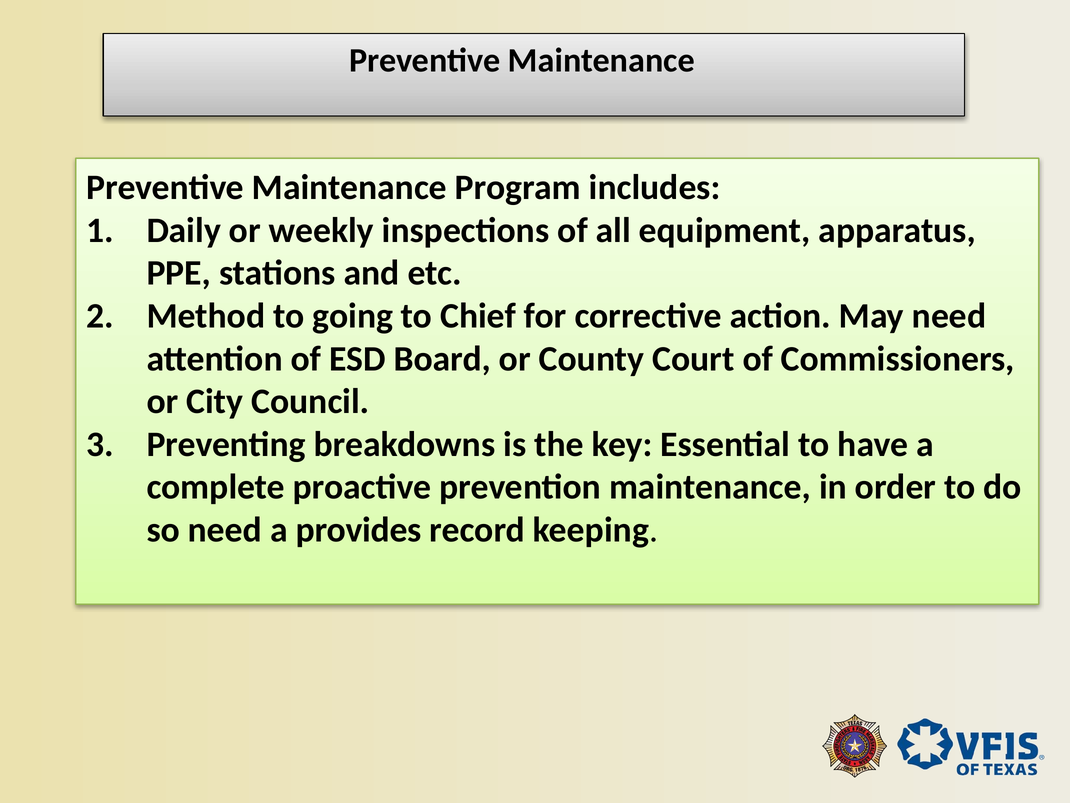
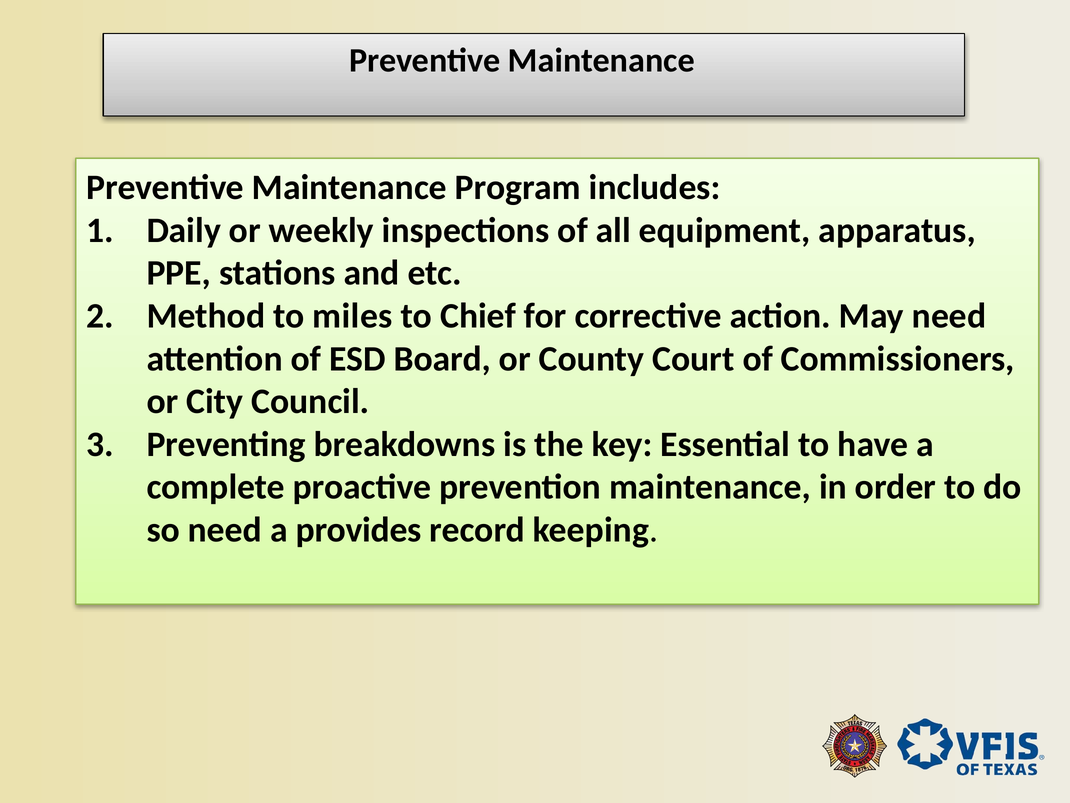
going: going -> miles (352, 316)
